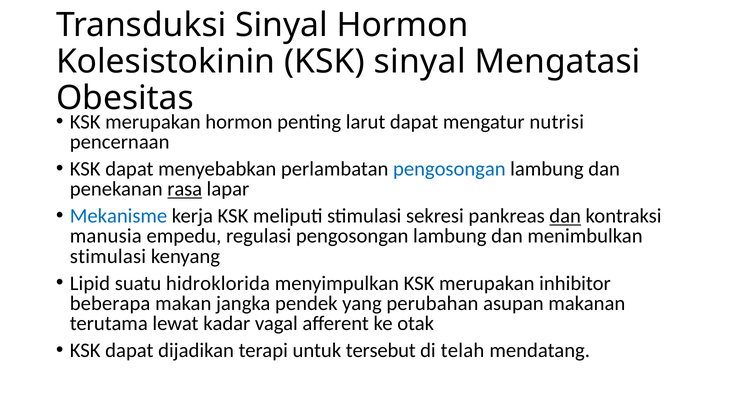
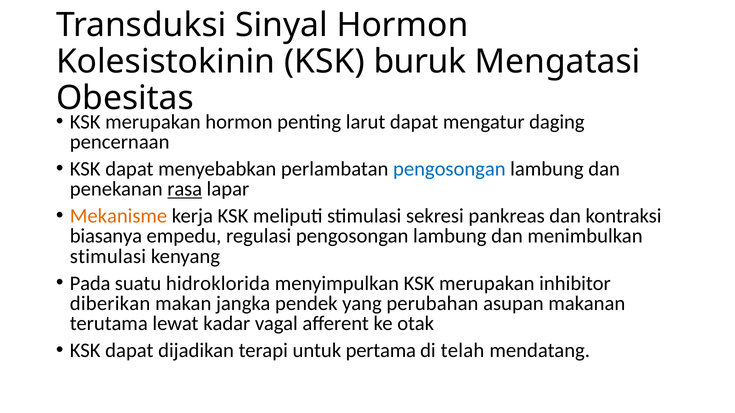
KSK sinyal: sinyal -> buruk (420, 62)
nutrisi: nutrisi -> daging (557, 122)
Mekanisme colour: blue -> orange (119, 216)
dan underline: present -> none (565, 216)
manusia: manusia -> biasanya (106, 236)
Lipid: Lipid -> Pada (90, 284)
beberapa: beberapa -> diberikan (110, 304)
tersebut: tersebut -> pertama (381, 351)
